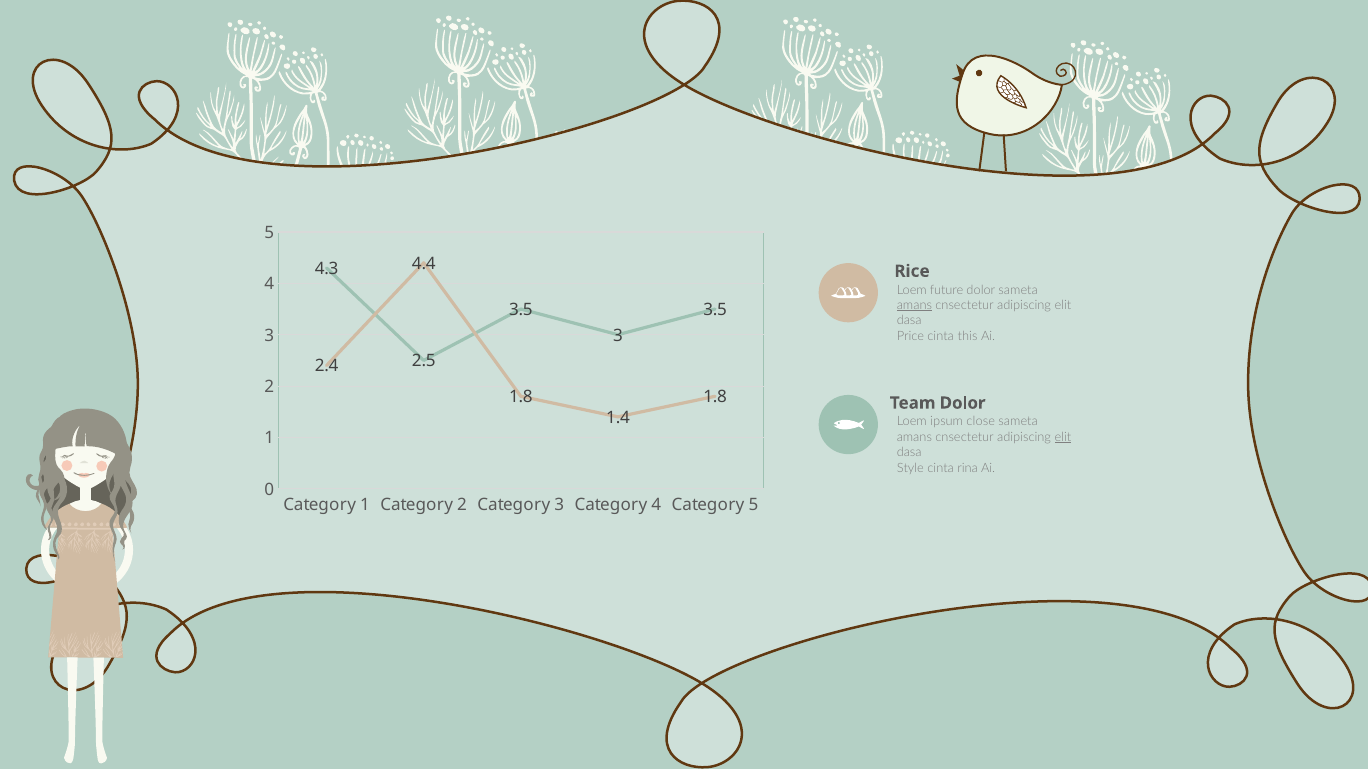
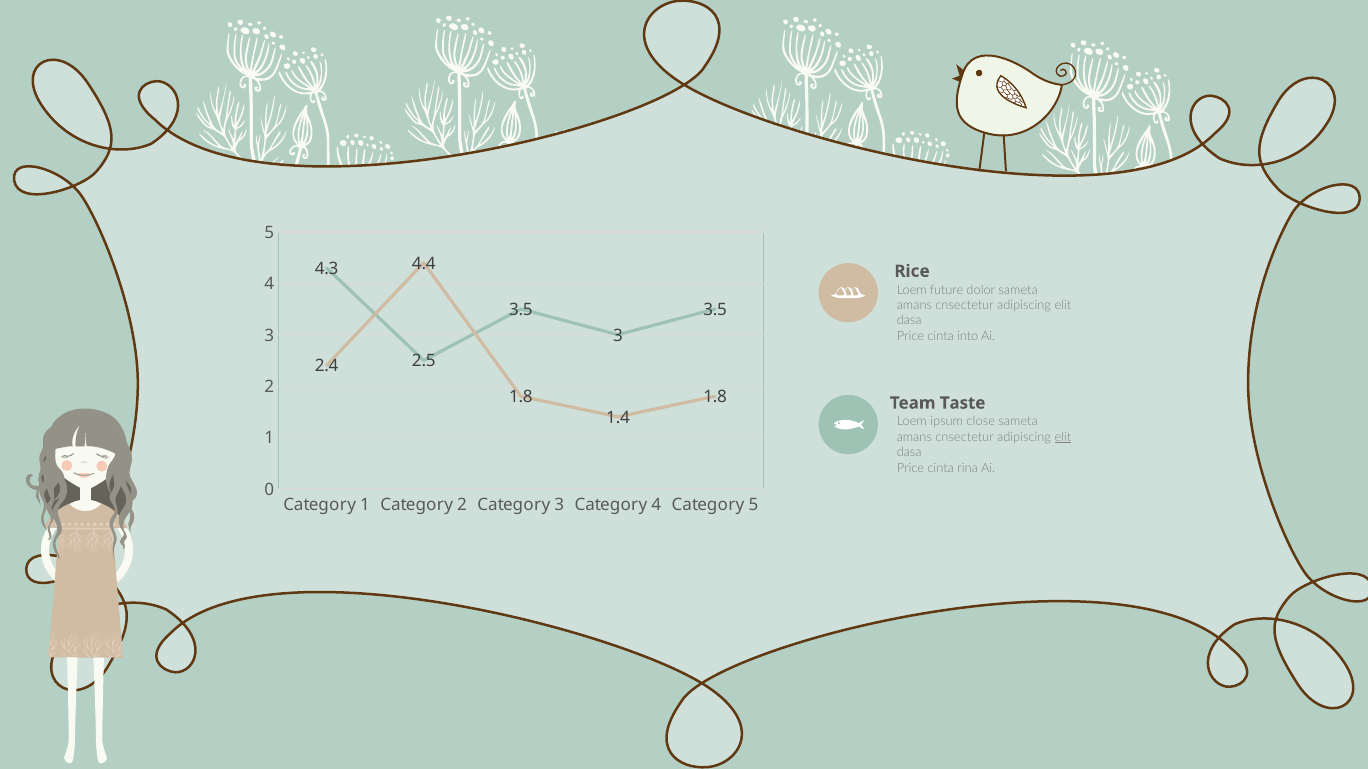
amans underline: present -> none (914, 305)
this: this -> into (968, 336)
Team Dolor: Dolor -> Taste (963, 403)
Style: Style -> Price (910, 468)
